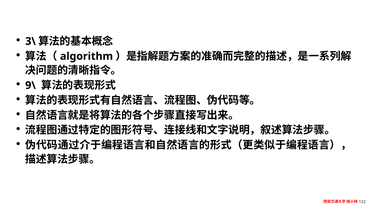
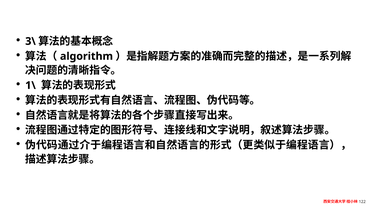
9\: 9\ -> 1\ (31, 85)
